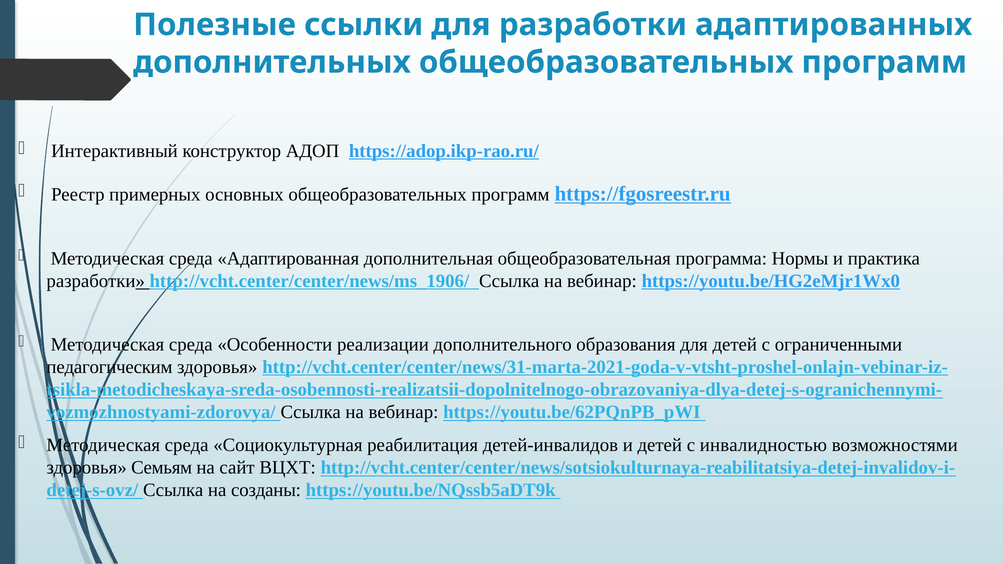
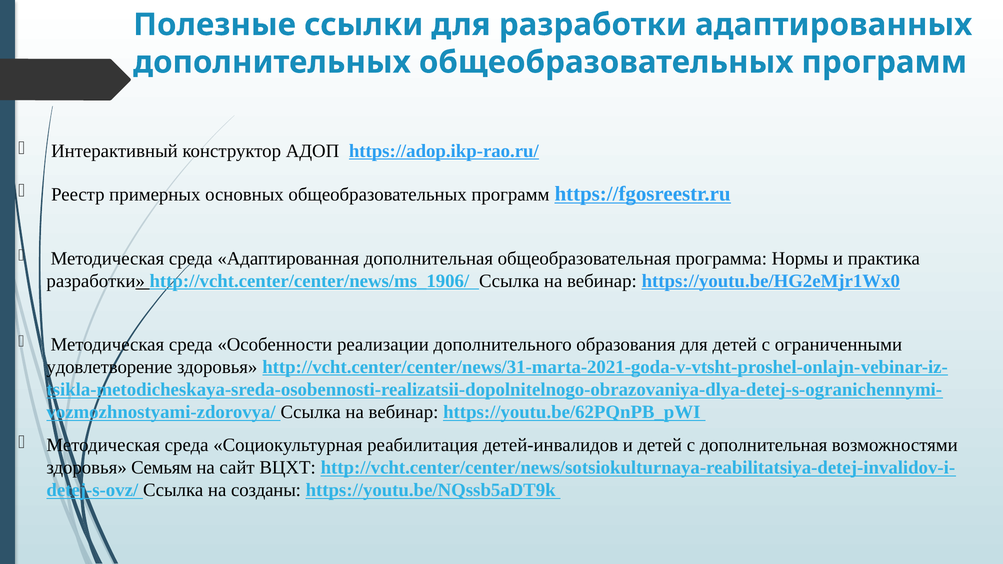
педагогическим: педагогическим -> удовлетворение (109, 367)
с инвалидностью: инвалидностью -> дополнительная (764, 445)
